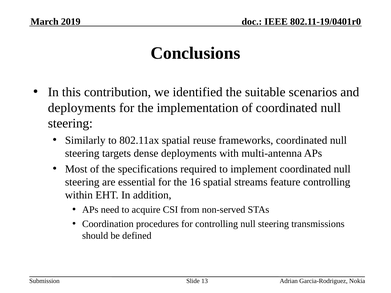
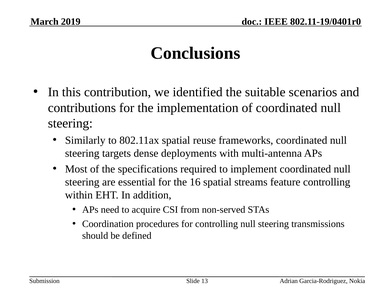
deployments: deployments -> contributions (82, 108)
